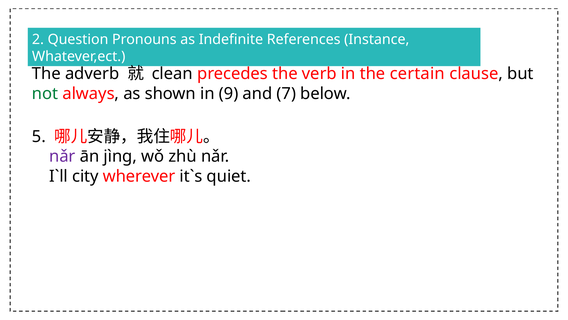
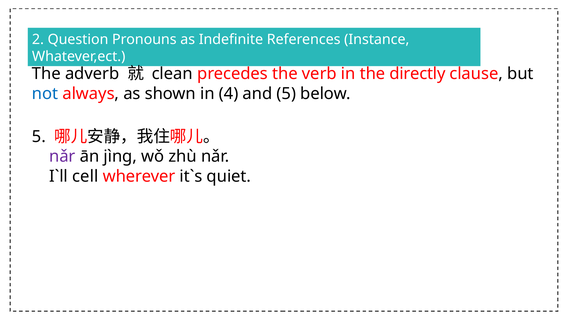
certain: certain -> directly (417, 74)
not colour: green -> blue (45, 93)
9: 9 -> 4 (229, 93)
and 7: 7 -> 5 (286, 93)
city: city -> cell (85, 176)
